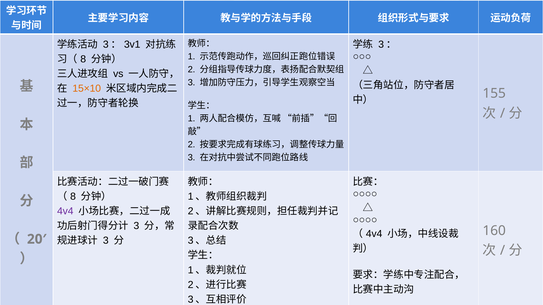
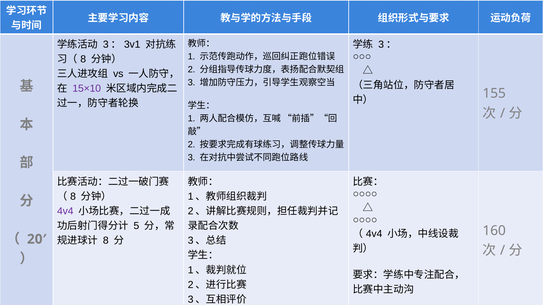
15×10 colour: orange -> purple (87, 89)
3: 3 -> 5 (136, 226)
3: 3 -> 8 (106, 241)
